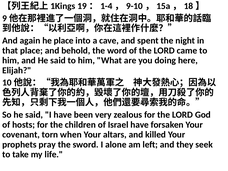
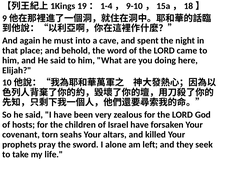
he place: place -> must (64, 41)
when: when -> seahs (71, 135)
